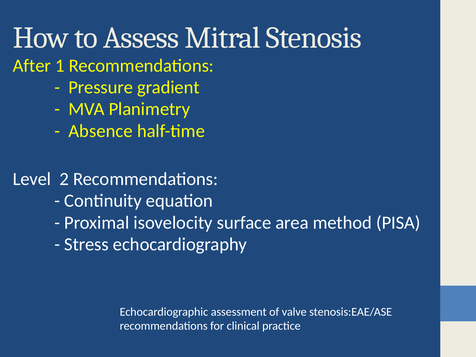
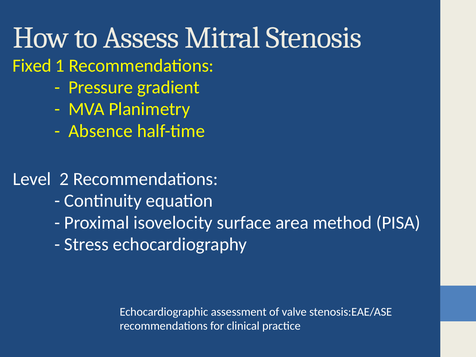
After: After -> Fixed (32, 66)
